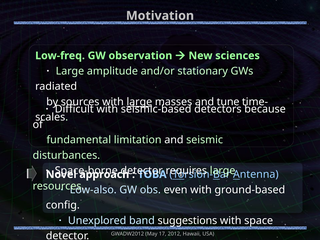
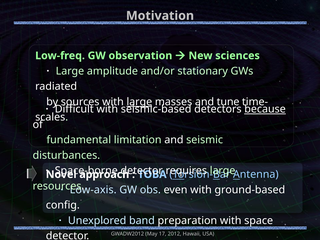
because underline: none -> present (265, 109)
Low-also: Low-also -> Low-axis (93, 190)
suggestions: suggestions -> preparation (187, 220)
